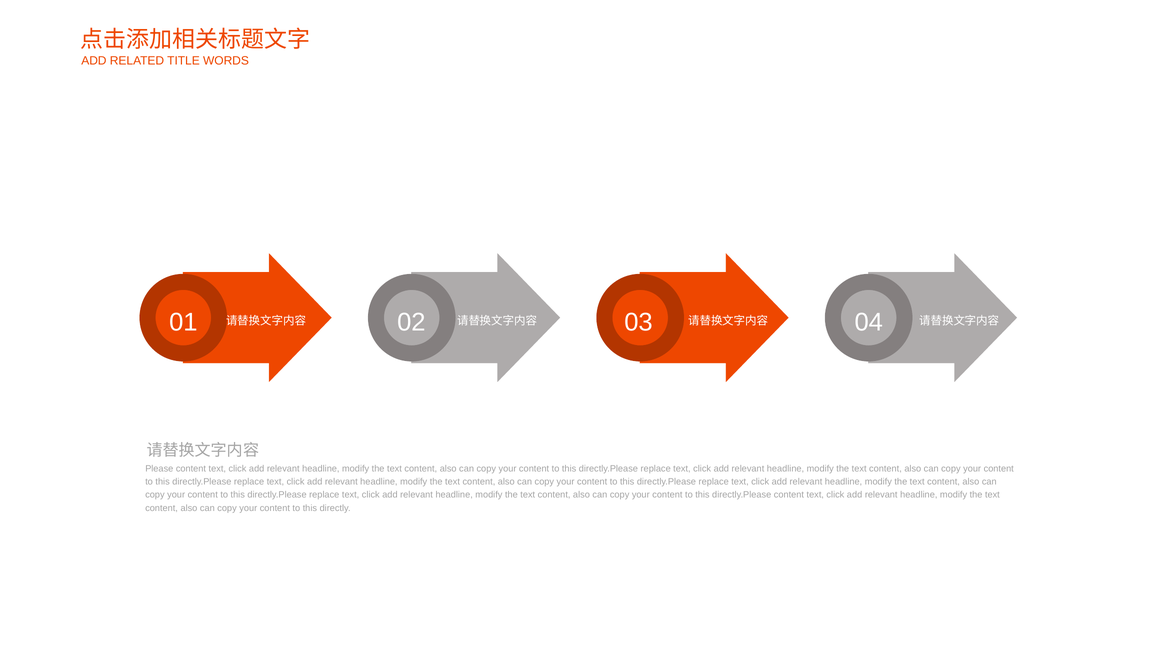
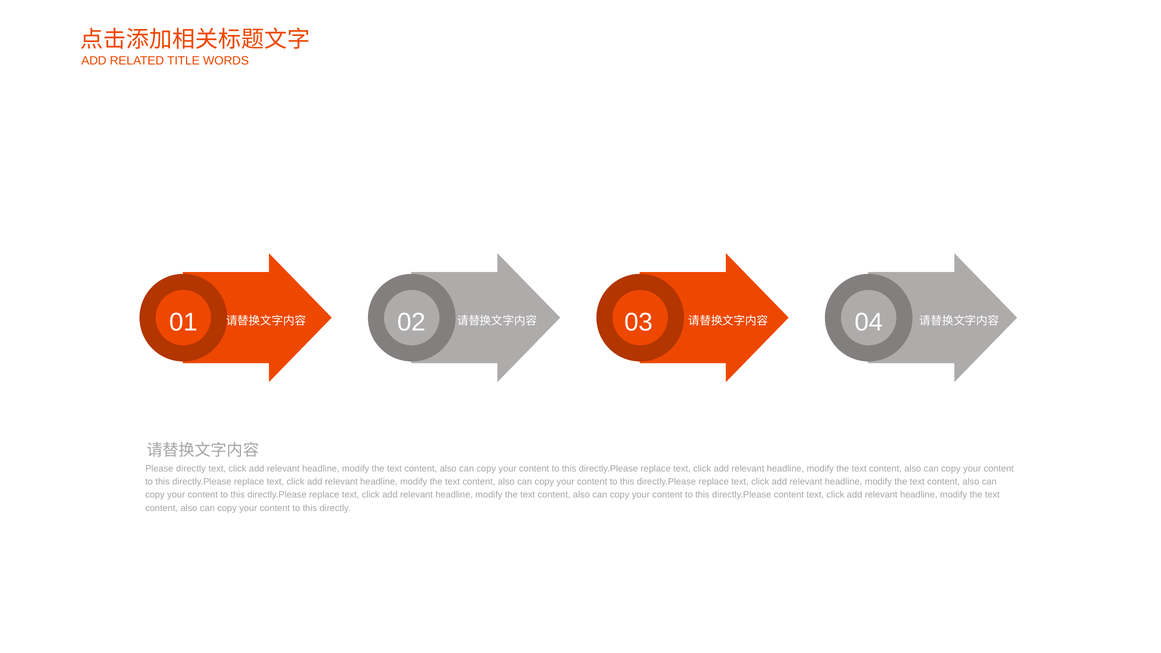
Please content: content -> directly (191, 469)
